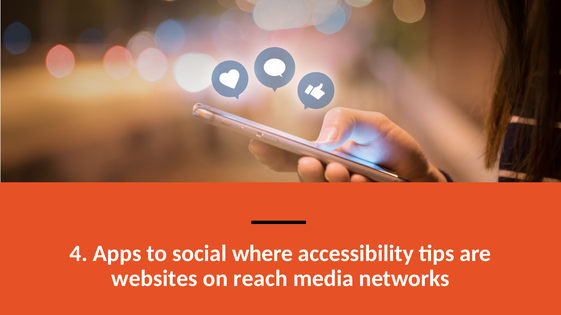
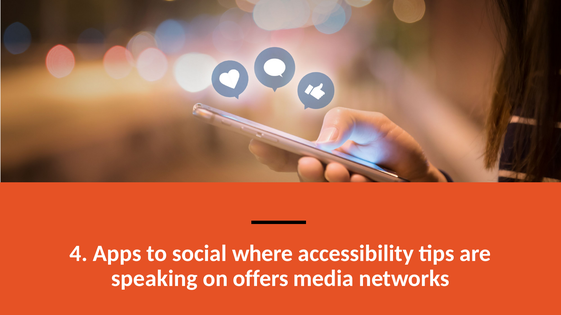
websites: websites -> speaking (154, 279)
reach: reach -> offers (261, 279)
